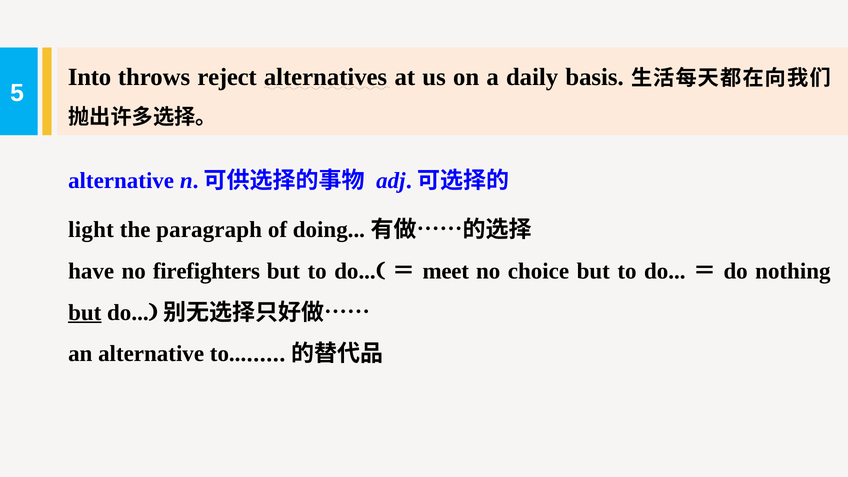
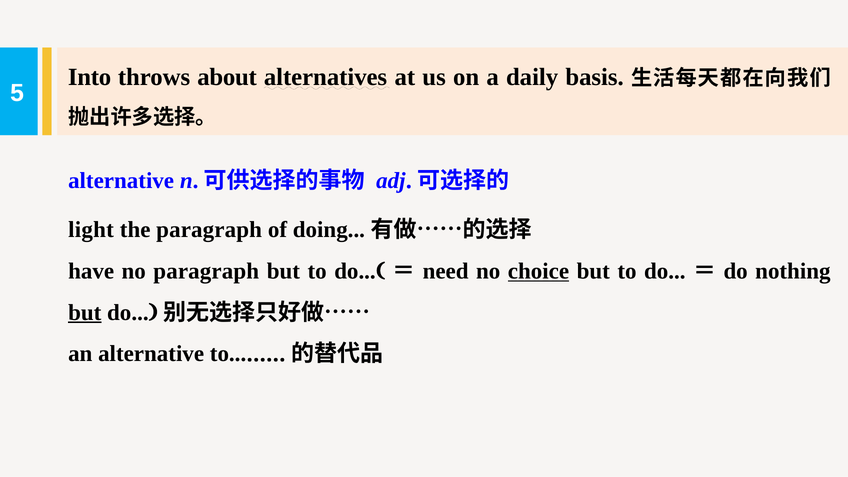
reject: reject -> about (227, 77)
no firefighters: firefighters -> paragraph (206, 271)
meet: meet -> need (446, 271)
choice underline: none -> present (538, 271)
